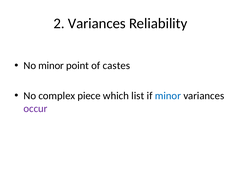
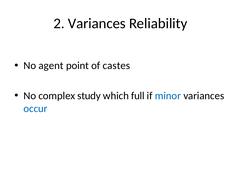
No minor: minor -> agent (51, 66)
piece: piece -> study (89, 96)
list: list -> full (138, 96)
occur colour: purple -> blue (36, 108)
